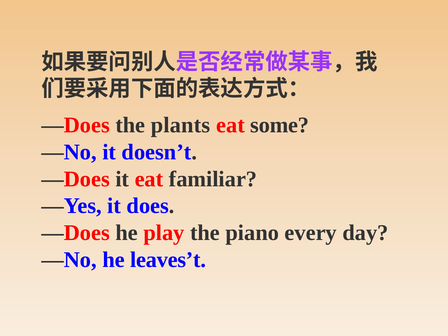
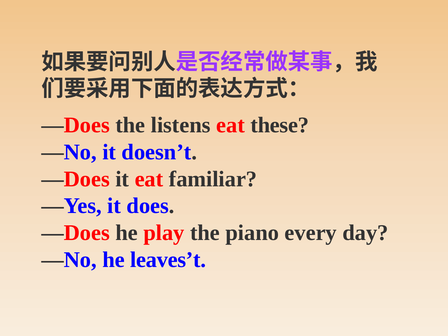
plants: plants -> listens (181, 125)
some: some -> these (280, 125)
